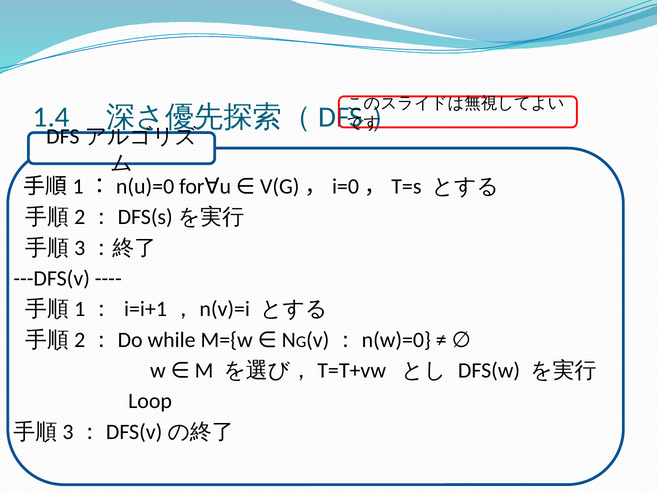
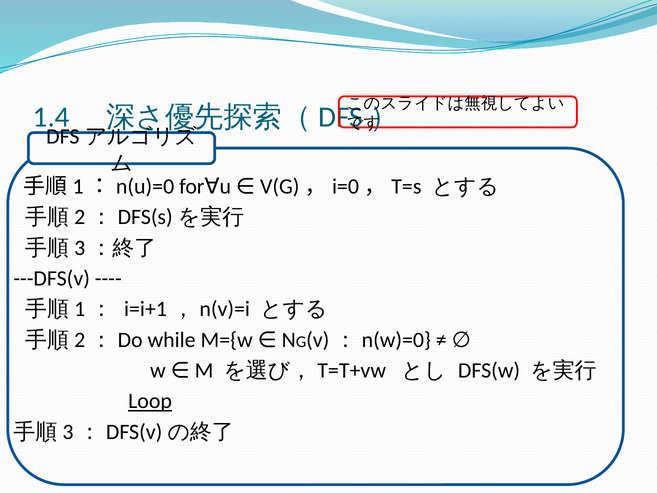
Loop underline: none -> present (150, 401)
